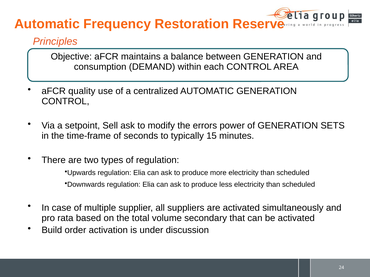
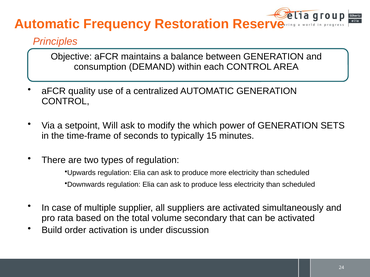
Sell: Sell -> Will (110, 126)
errors: errors -> which (205, 126)
